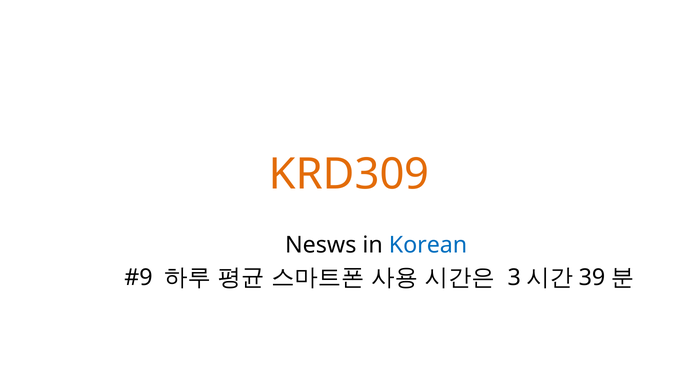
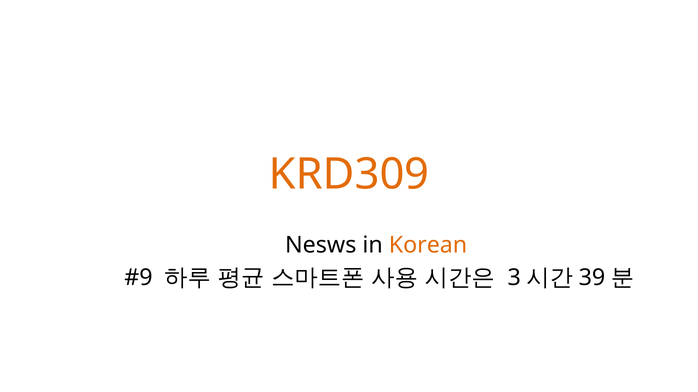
Korean colour: blue -> orange (428, 246)
